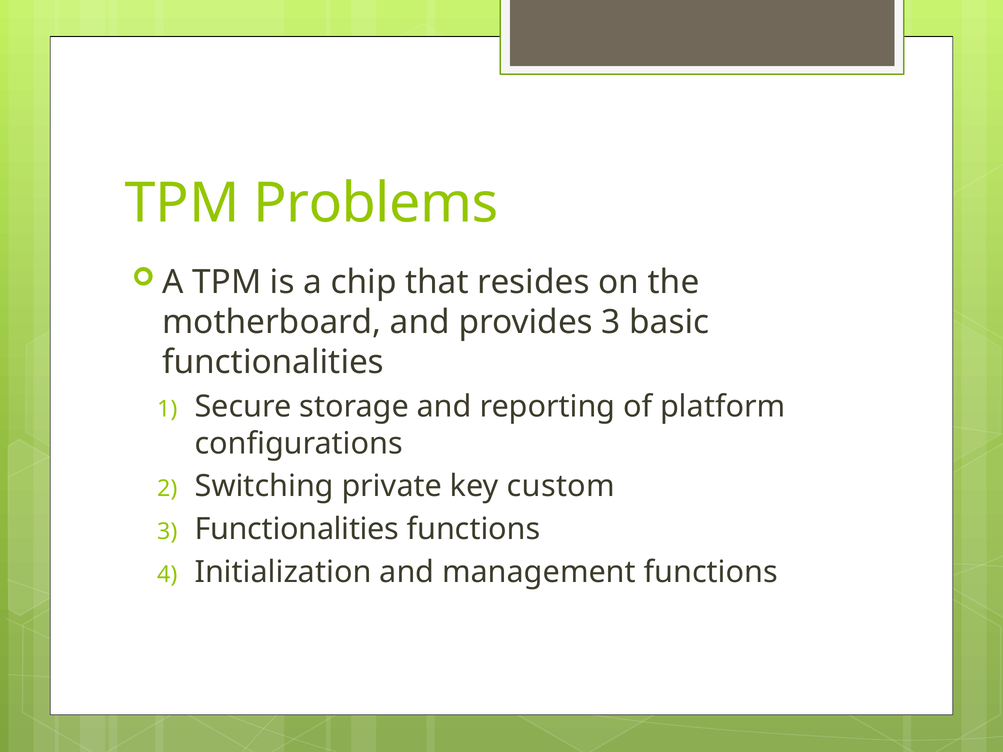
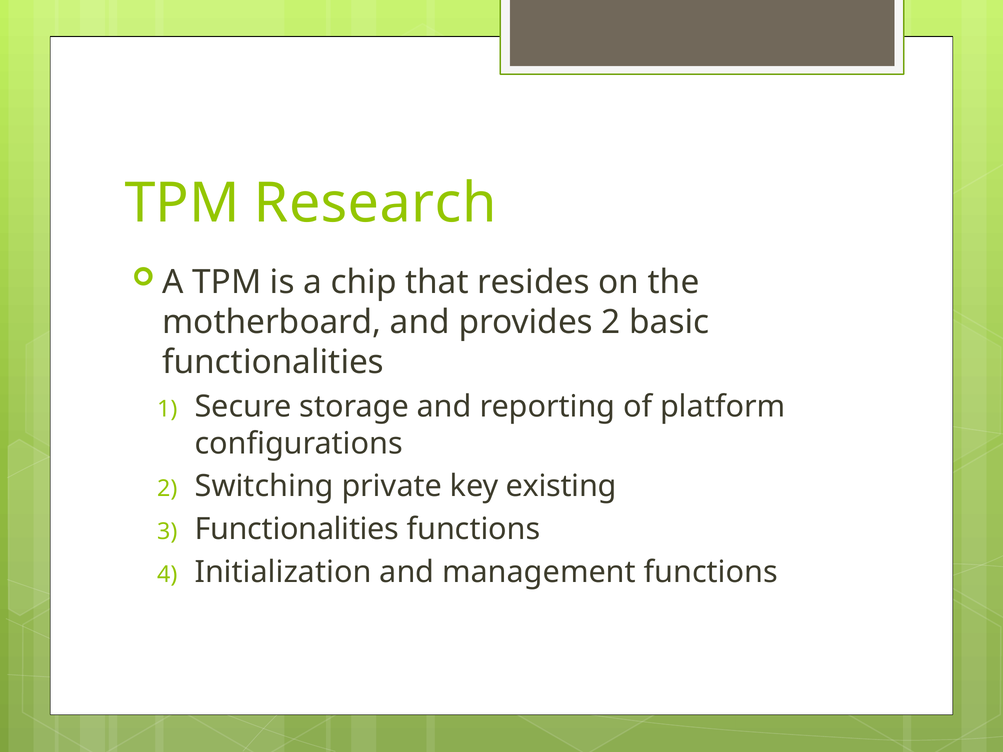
Problems: Problems -> Research (375, 204)
provides 3: 3 -> 2 (611, 322)
custom: custom -> existing (561, 486)
